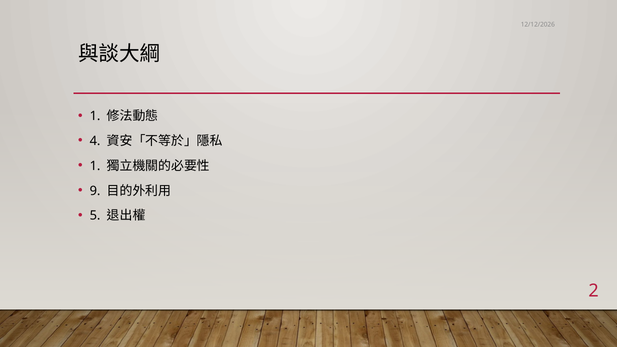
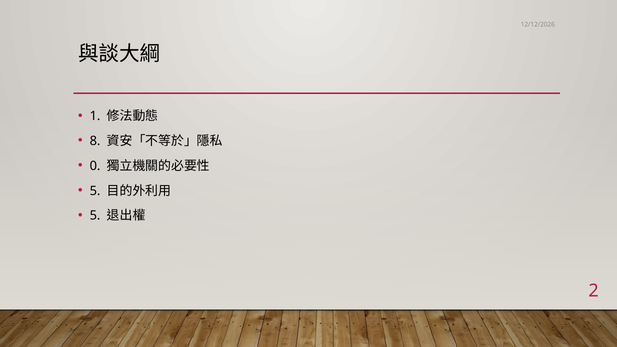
4: 4 -> 8 (95, 141)
1: 1 -> 0 (95, 166)
9: 9 -> 5 (95, 191)
